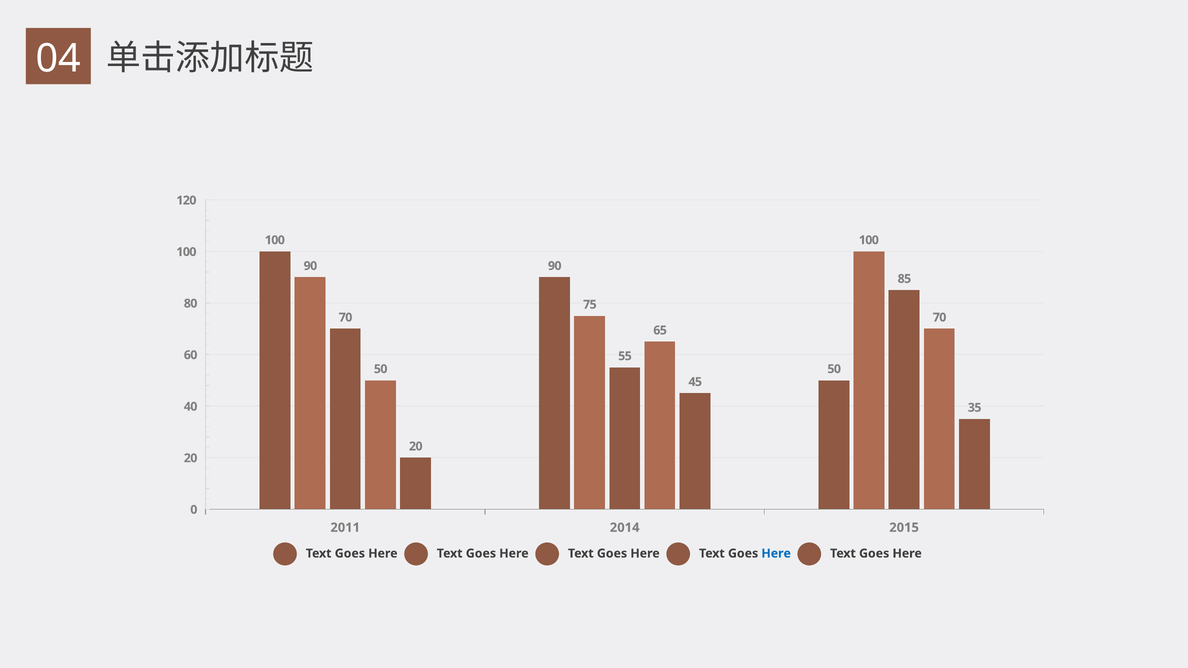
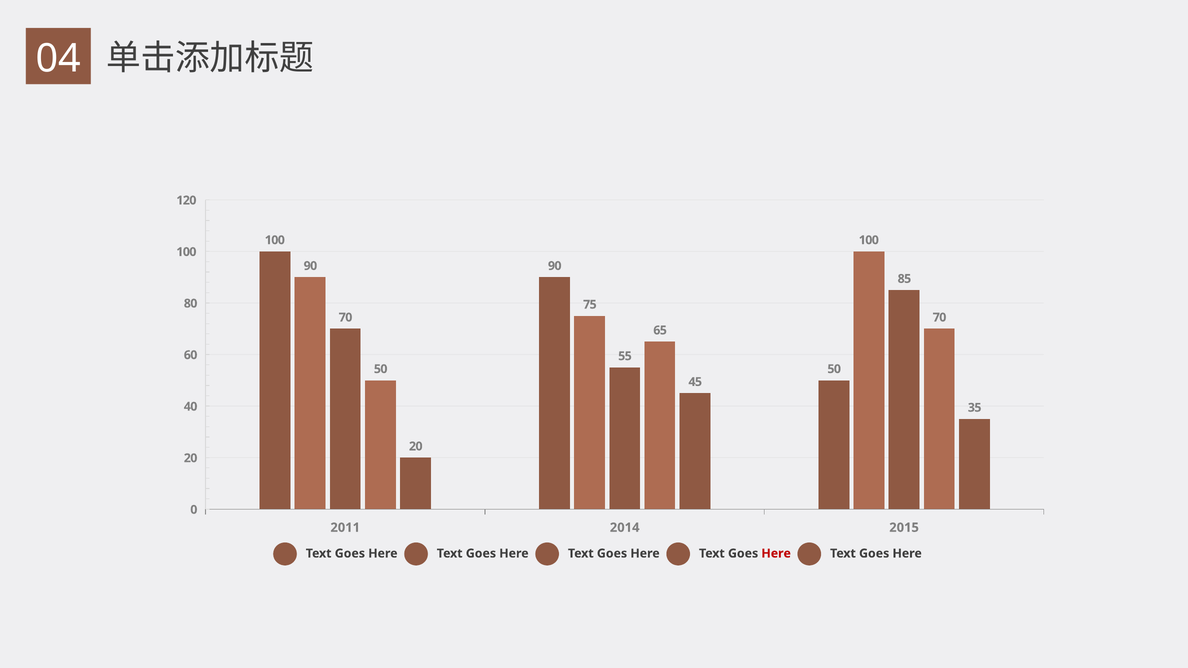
Here colour: blue -> red (776, 554)
